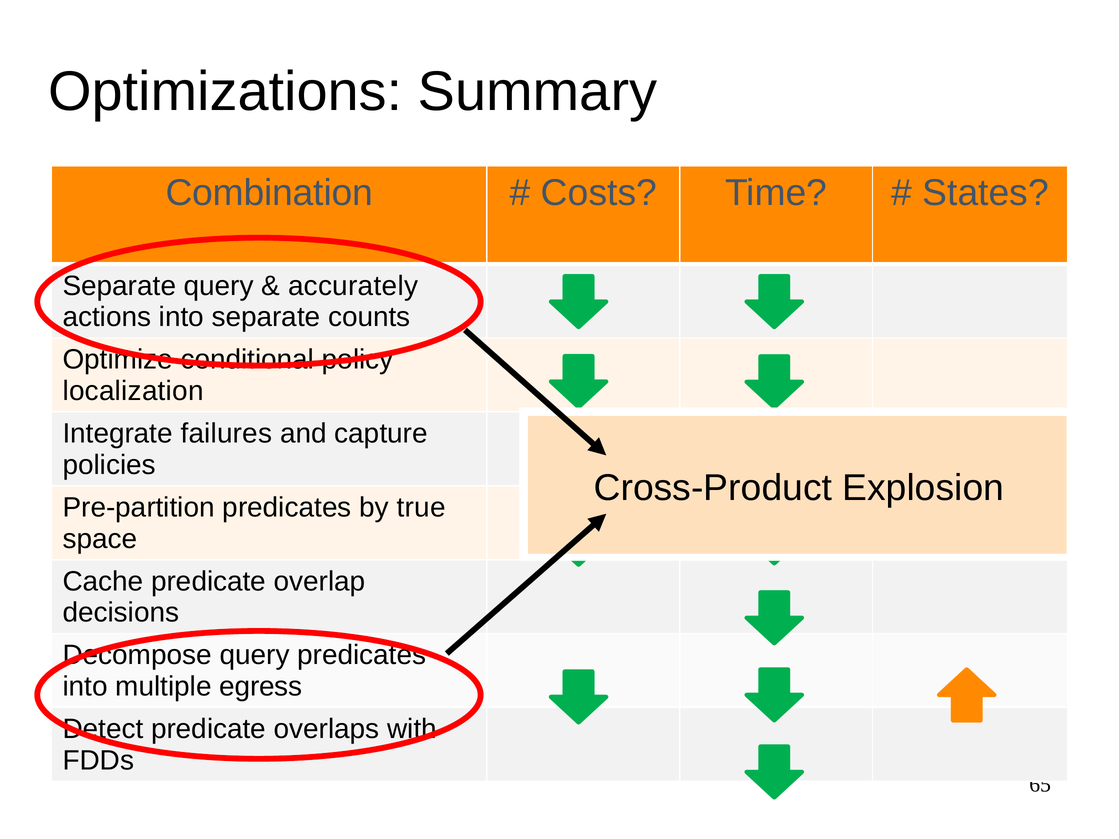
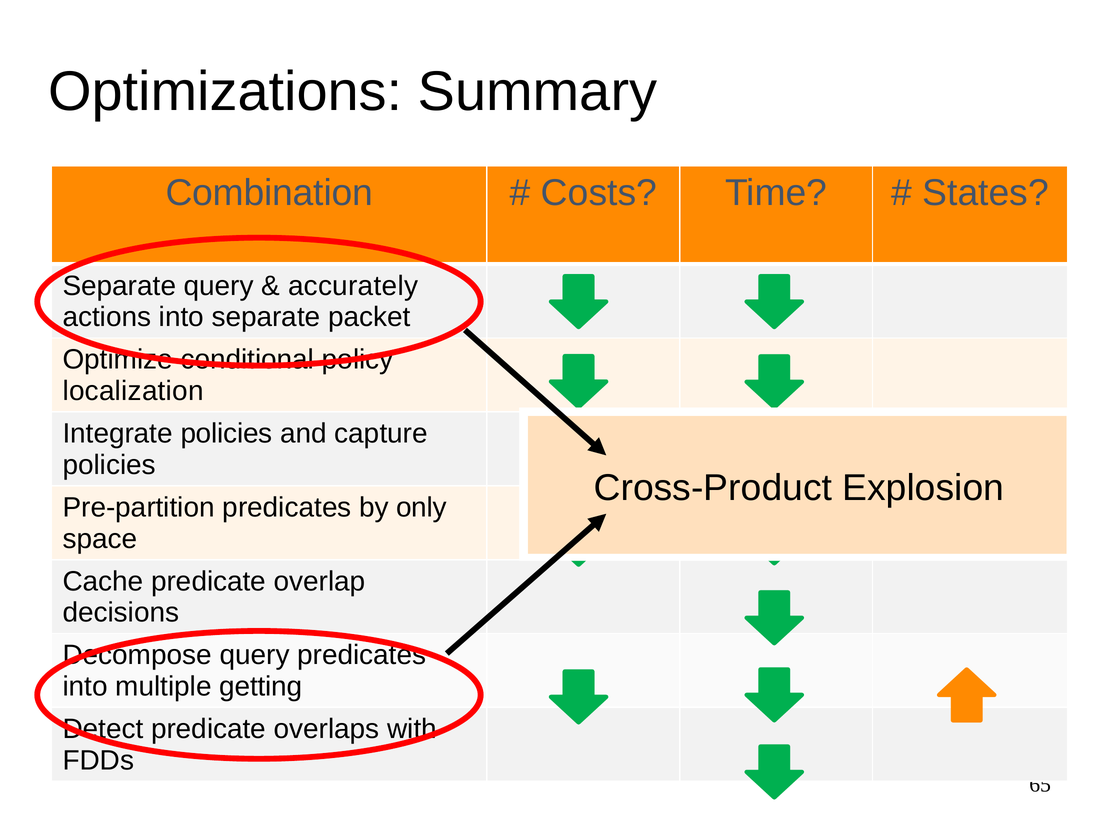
counts: counts -> packet (369, 317)
Integrate failures: failures -> policies (227, 434)
true: true -> only (421, 508)
egress: egress -> getting (261, 687)
